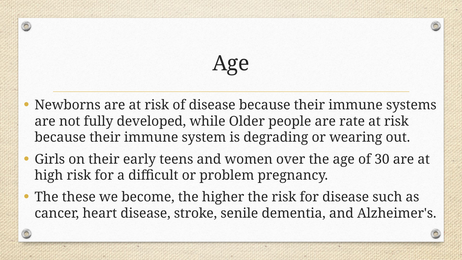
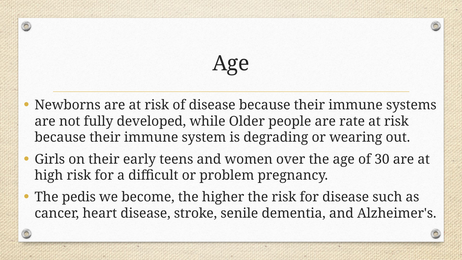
these: these -> pedis (79, 197)
